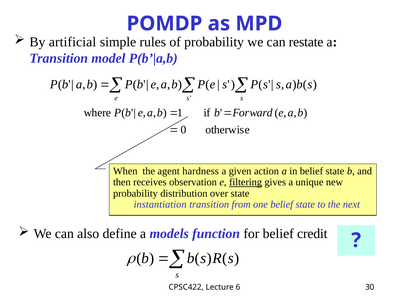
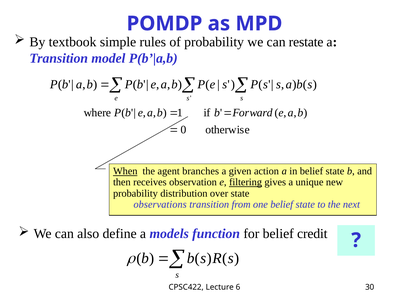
artificial: artificial -> textbook (73, 42)
When underline: none -> present (125, 171)
hardness: hardness -> branches (201, 171)
instantiation: instantiation -> observations (160, 204)
